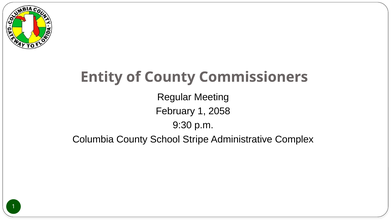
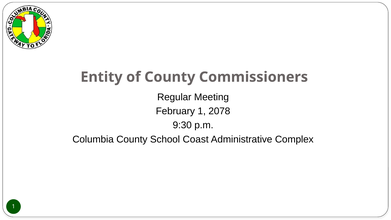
2058: 2058 -> 2078 (219, 111)
Stripe: Stripe -> Coast (196, 139)
